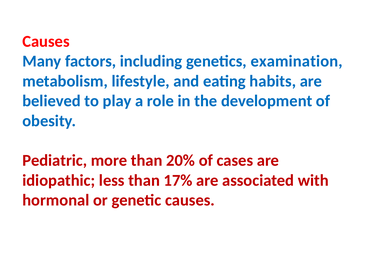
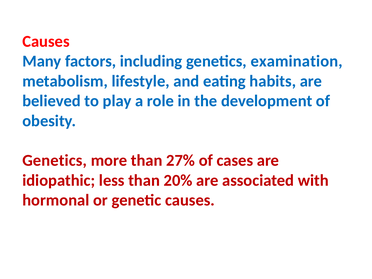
Pediatric: Pediatric -> Genetics (55, 160)
20%: 20% -> 27% (181, 160)
17%: 17% -> 20% (178, 180)
